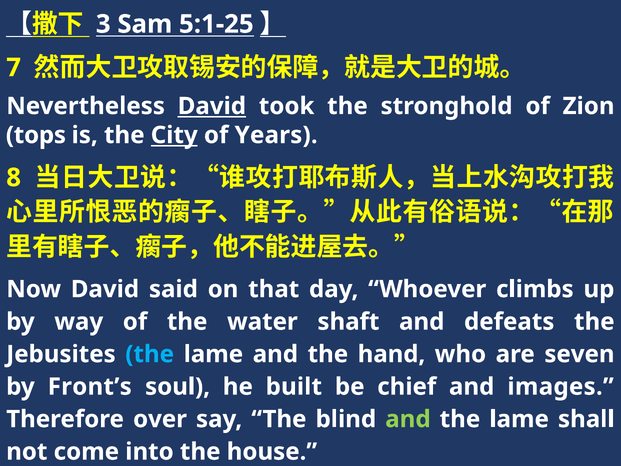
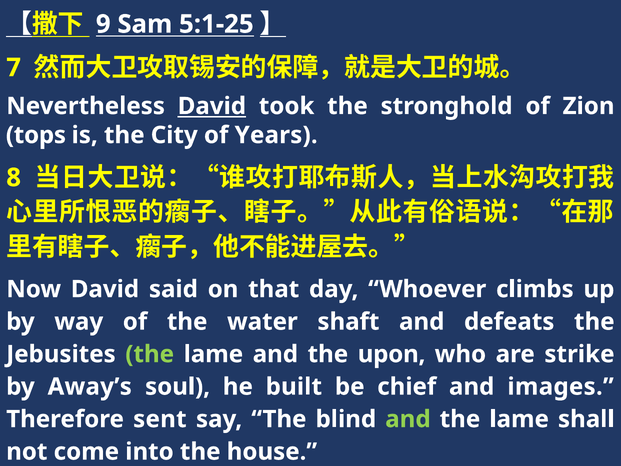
3: 3 -> 9 (103, 24)
City underline: present -> none (174, 135)
the colour: light blue -> light green (150, 354)
hand: hand -> upon (392, 354)
seven: seven -> strike (579, 354)
Front’s: Front’s -> Away’s (90, 387)
over: over -> sent (160, 419)
